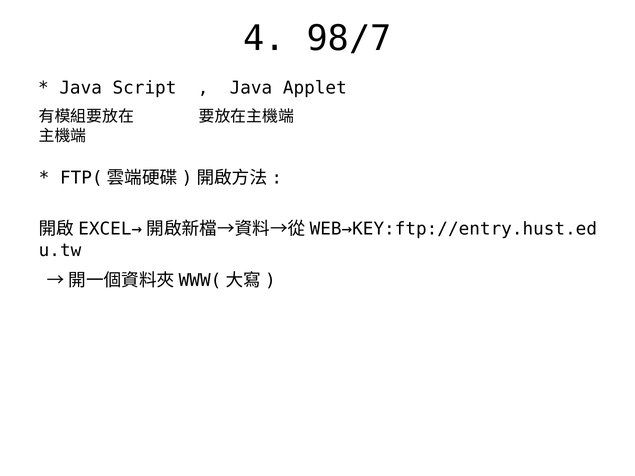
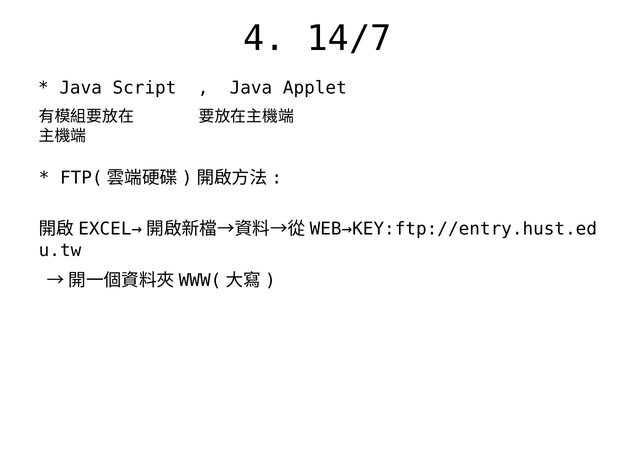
98/7: 98/7 -> 14/7 (349, 39)
